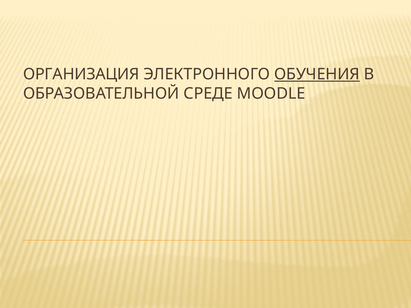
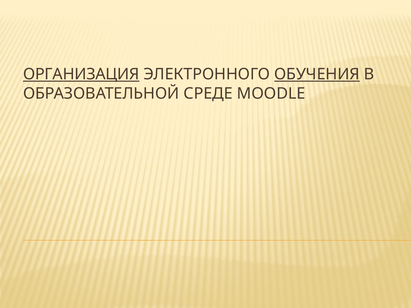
ОРГАНИЗАЦИЯ underline: none -> present (81, 74)
